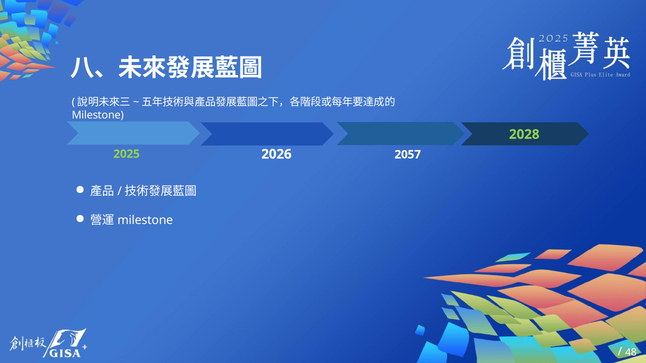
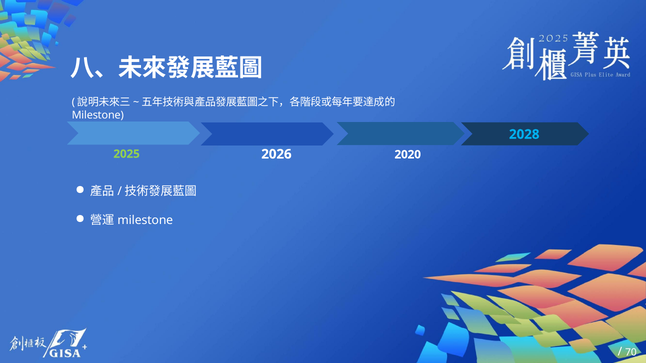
2028 colour: light green -> light blue (524, 135)
2057: 2057 -> 2020 (408, 155)
48: 48 -> 70 (631, 353)
